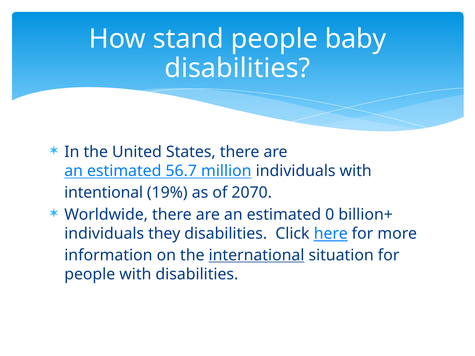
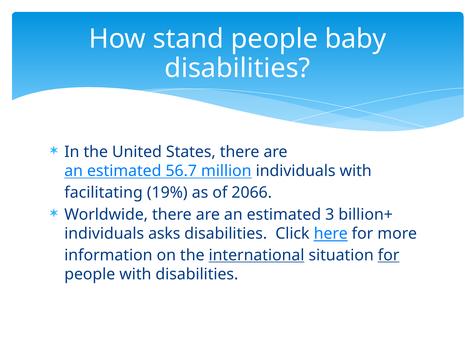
intentional: intentional -> facilitating (104, 193)
2070: 2070 -> 2066 (252, 193)
0: 0 -> 3 (330, 215)
they: they -> asks (164, 234)
for underline: none -> present (389, 255)
